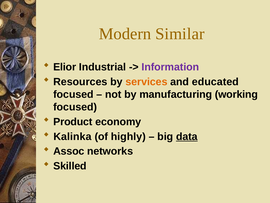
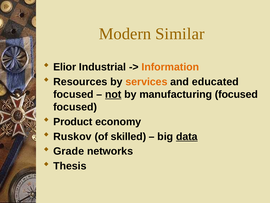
Information colour: purple -> orange (170, 67)
not underline: none -> present (113, 94)
manufacturing working: working -> focused (236, 94)
Kalinka: Kalinka -> Ruskov (72, 136)
highly: highly -> skilled (128, 136)
Assoc: Assoc -> Grade (69, 151)
Skilled: Skilled -> Thesis (70, 166)
